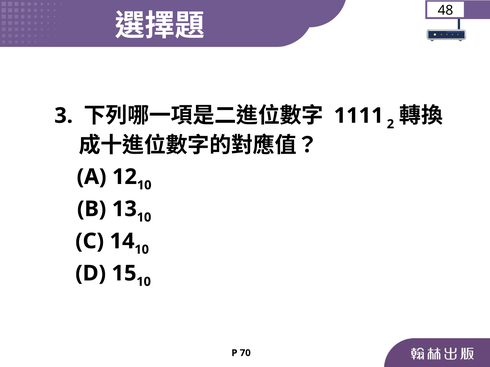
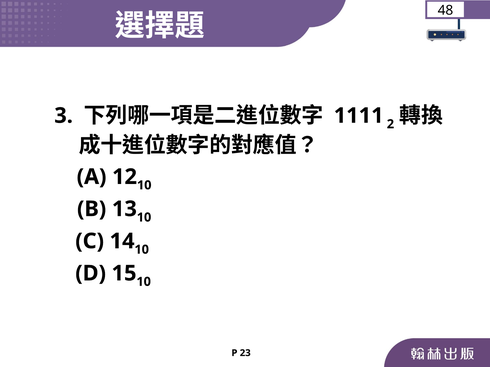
70: 70 -> 23 (245, 353)
